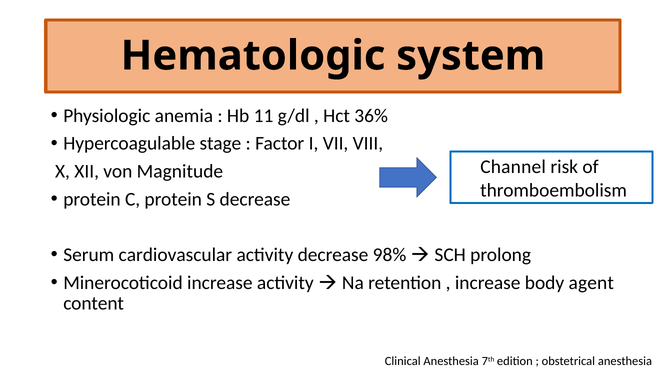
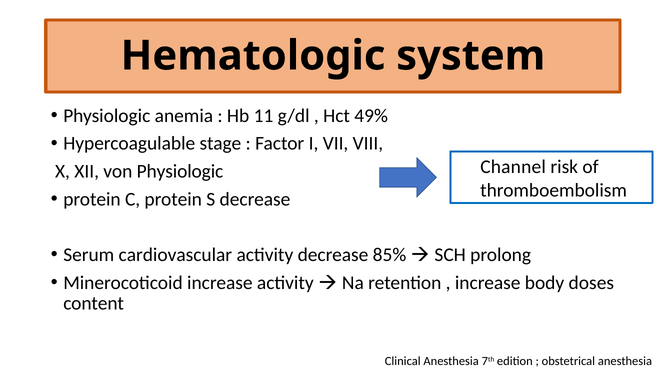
36%: 36% -> 49% (371, 116)
von Magnitude: Magnitude -> Physiologic (180, 172)
98%: 98% -> 85% (390, 255)
agent: agent -> doses (591, 283)
